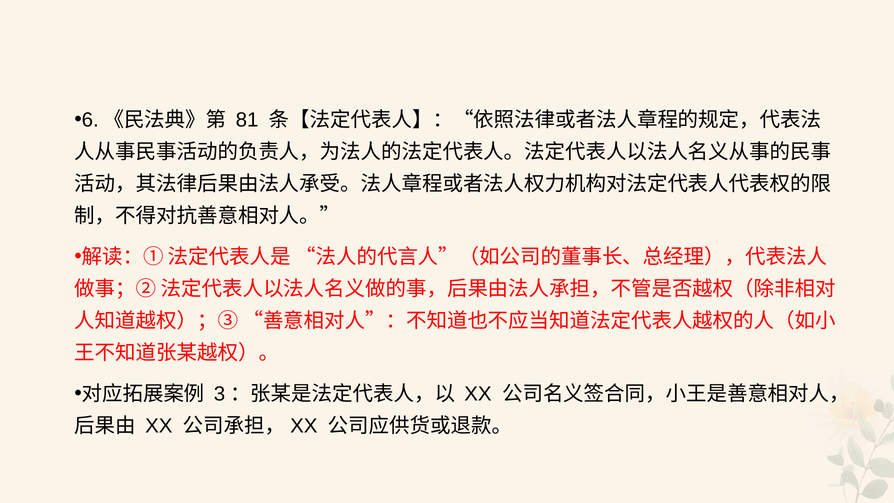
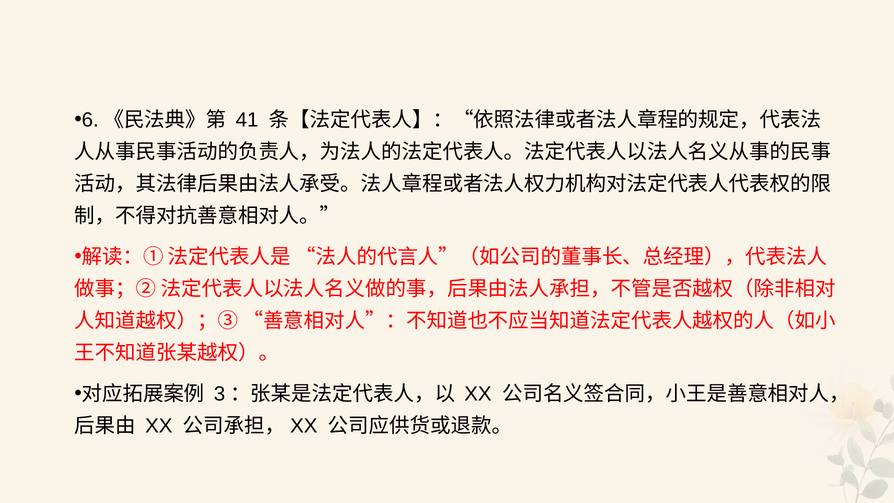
81: 81 -> 41 (247, 120)
